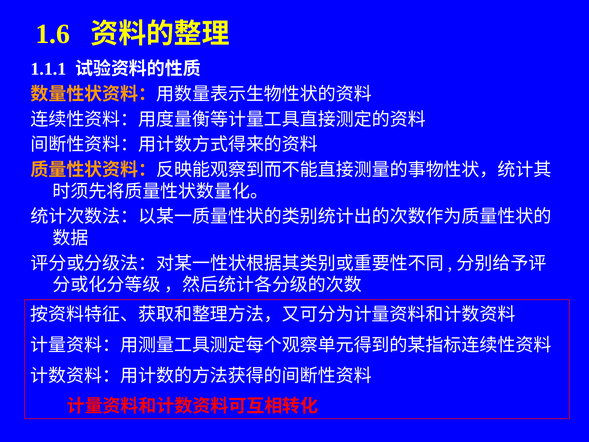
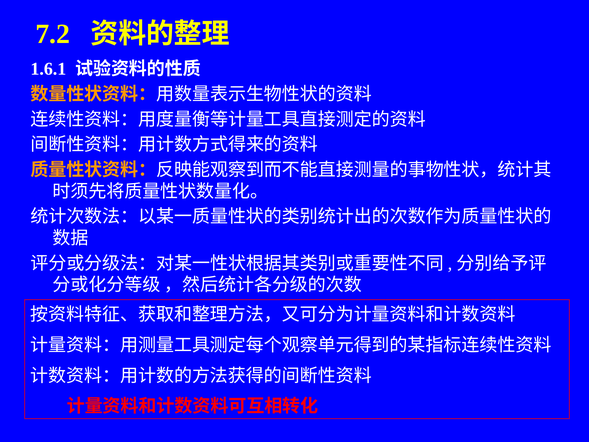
1.6: 1.6 -> 7.2 (53, 34)
1.1.1: 1.1.1 -> 1.6.1 (48, 69)
